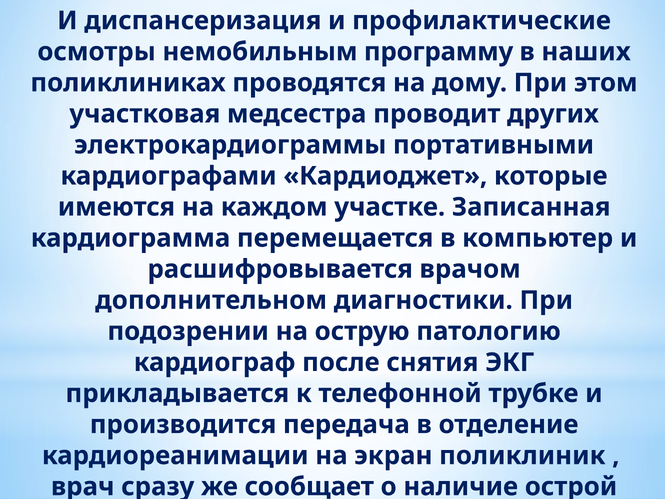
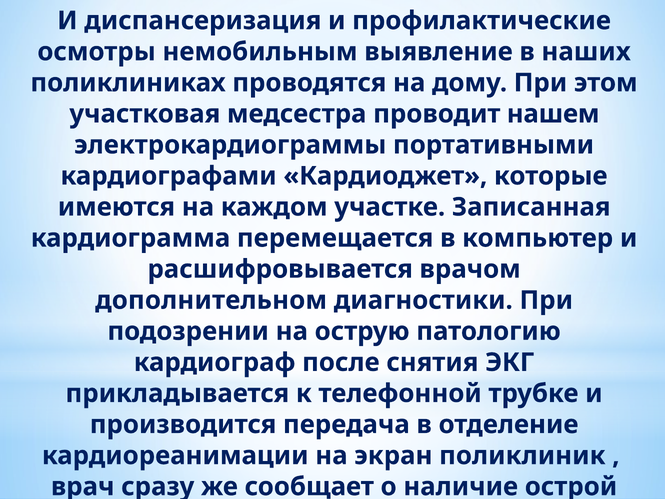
программу: программу -> выявление (438, 52)
других: других -> нашем (553, 114)
